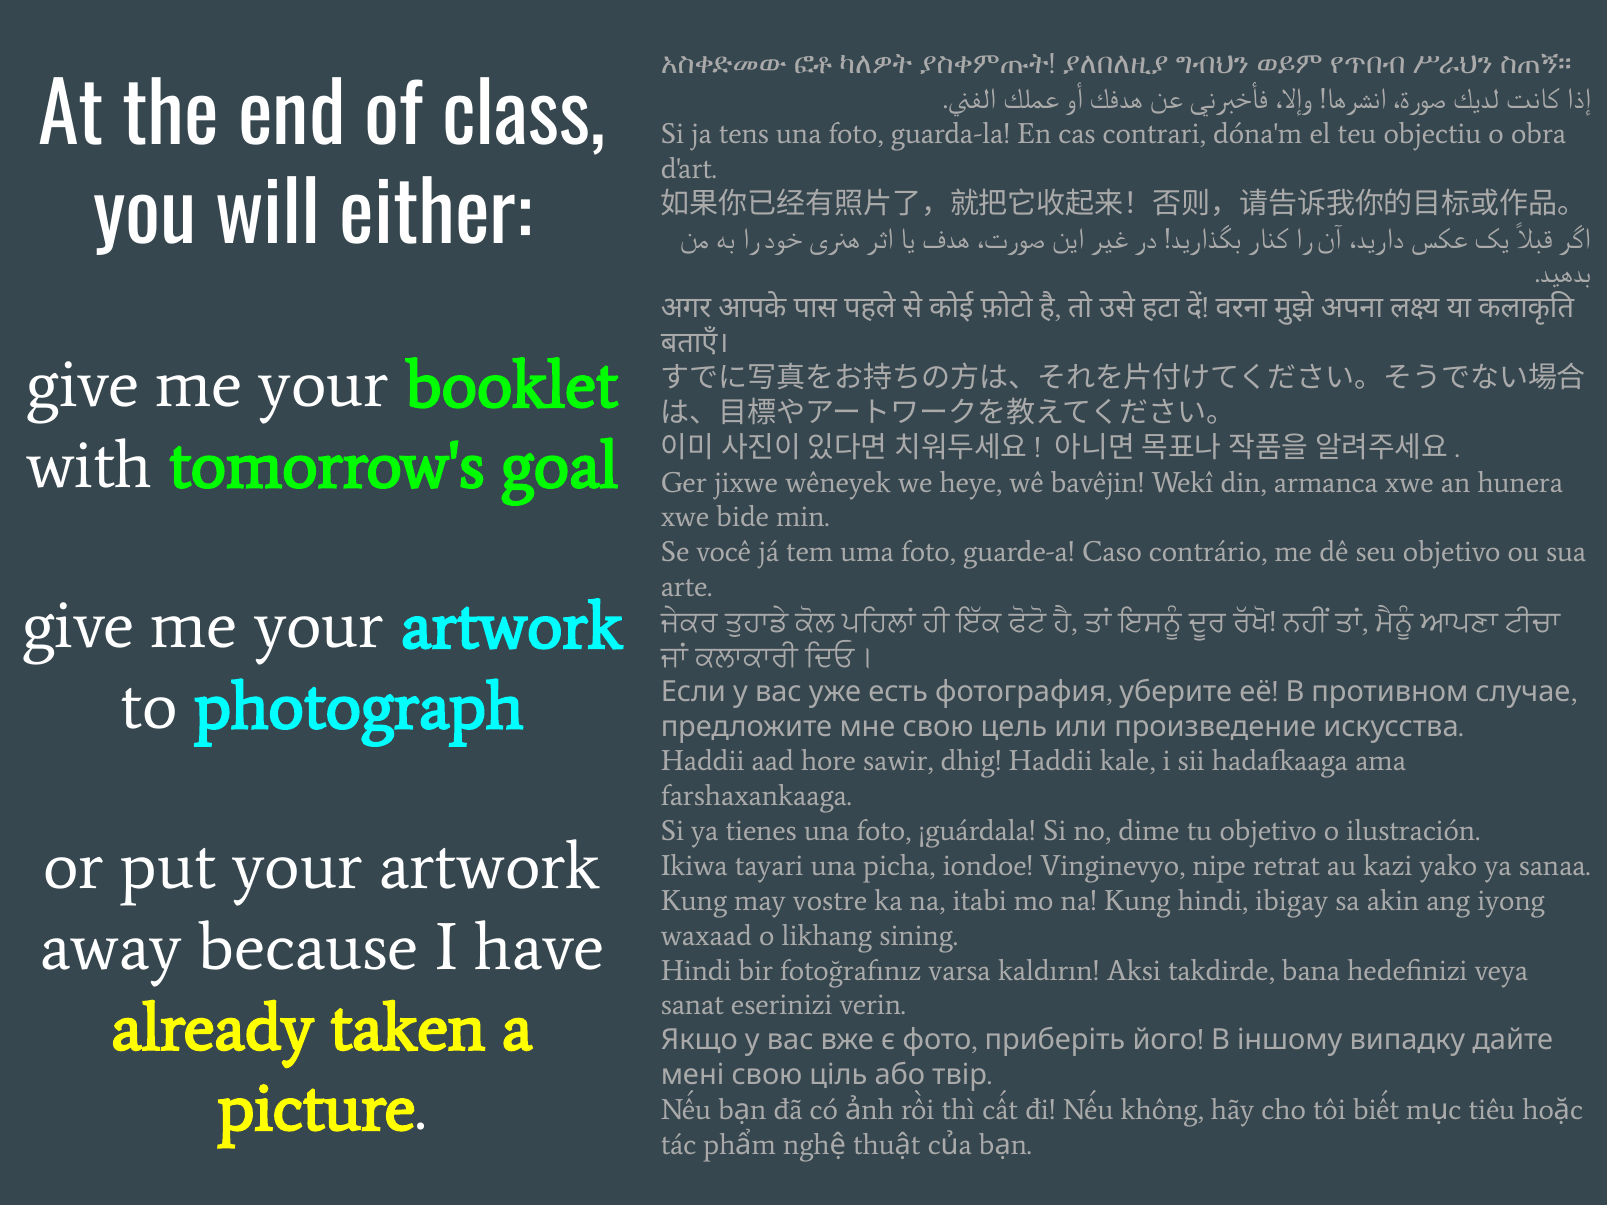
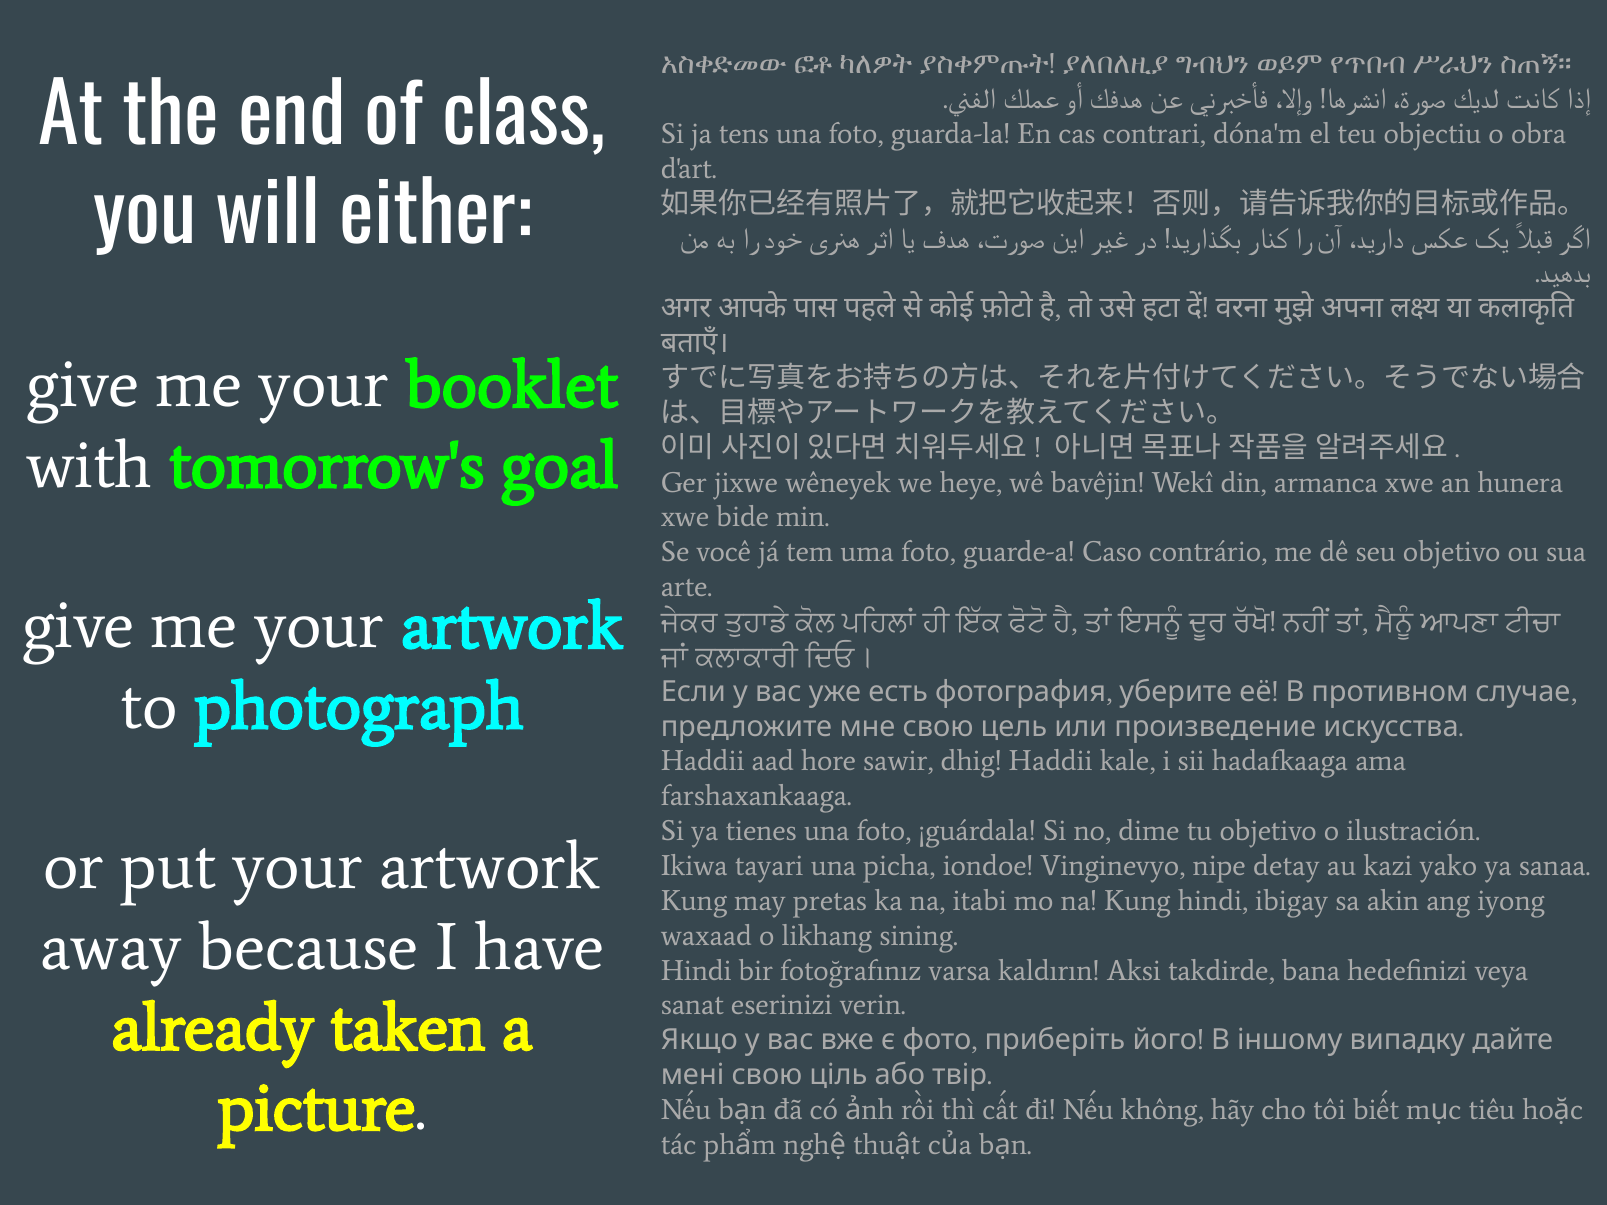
retrat: retrat -> detay (1286, 866)
vostre: vostre -> pretas (830, 901)
